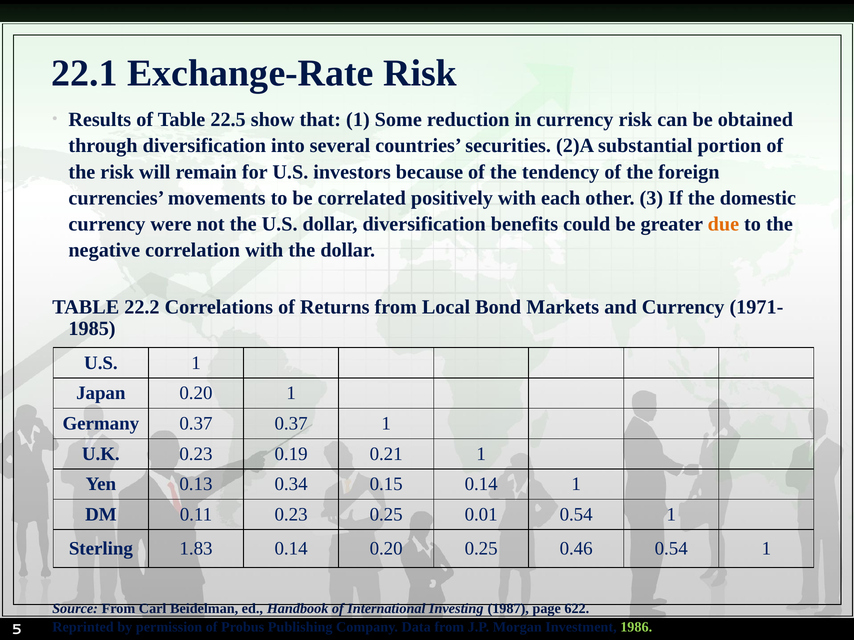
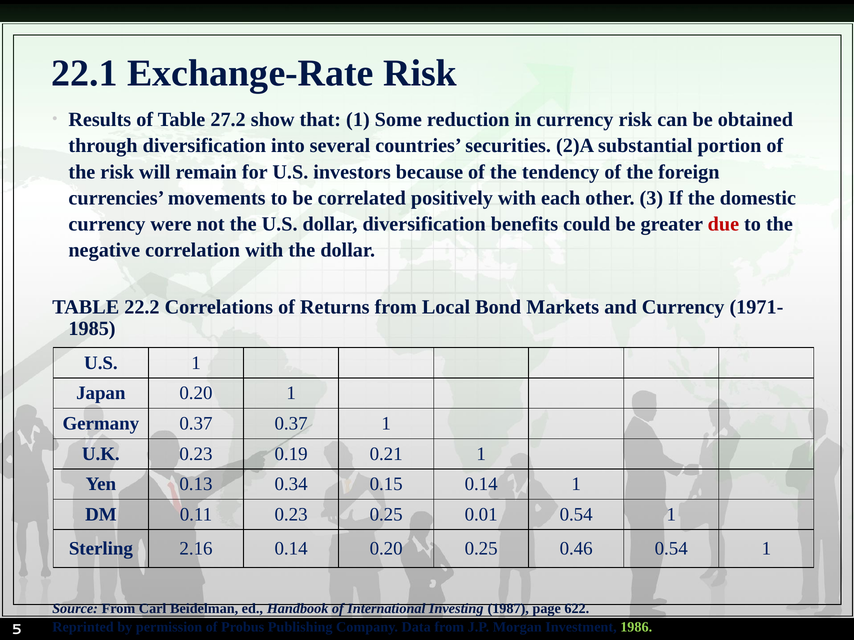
22.5: 22.5 -> 27.2 (228, 120)
due colour: orange -> red (723, 224)
1.83: 1.83 -> 2.16 (196, 549)
